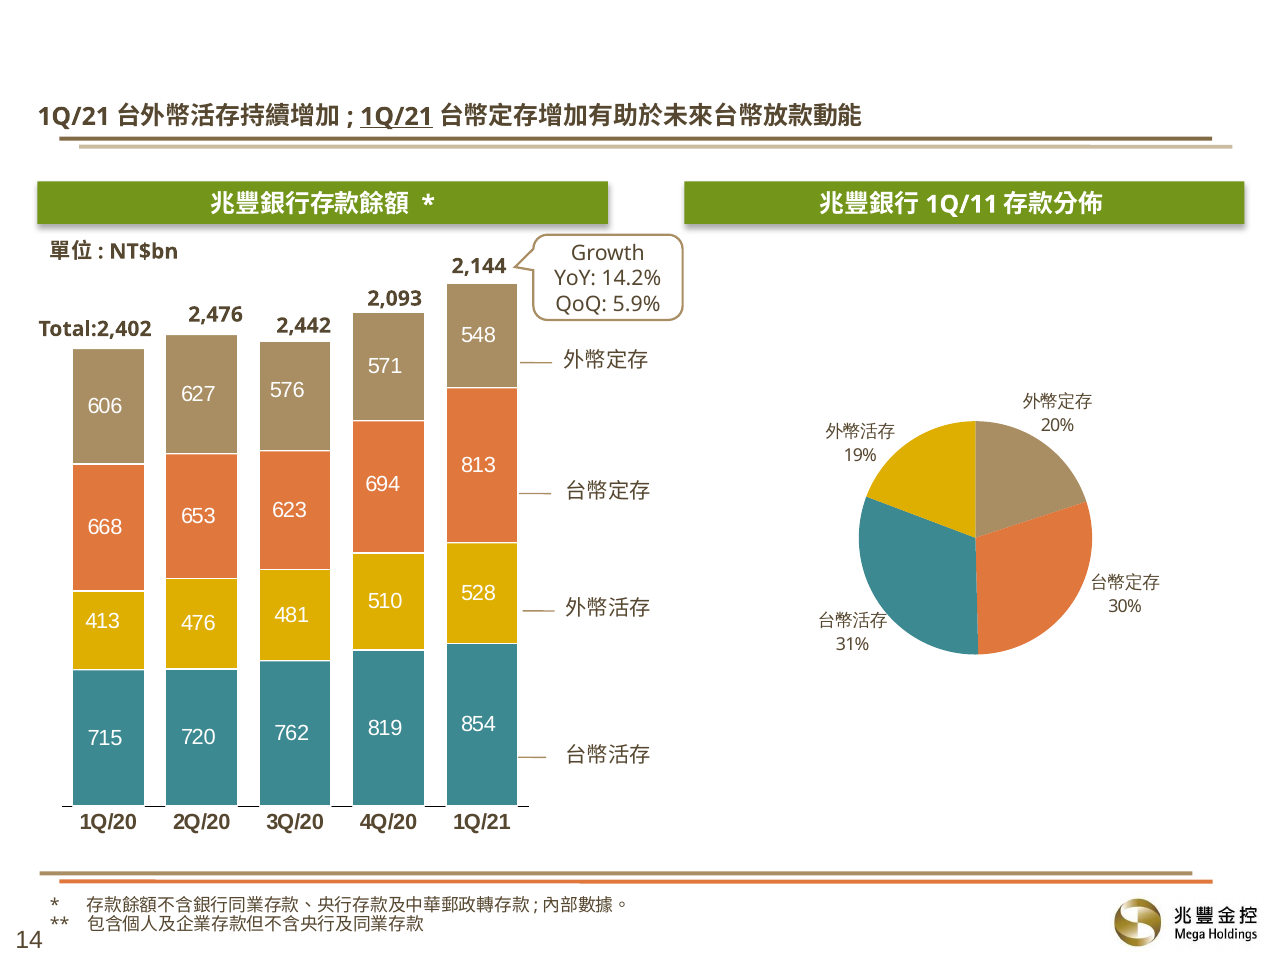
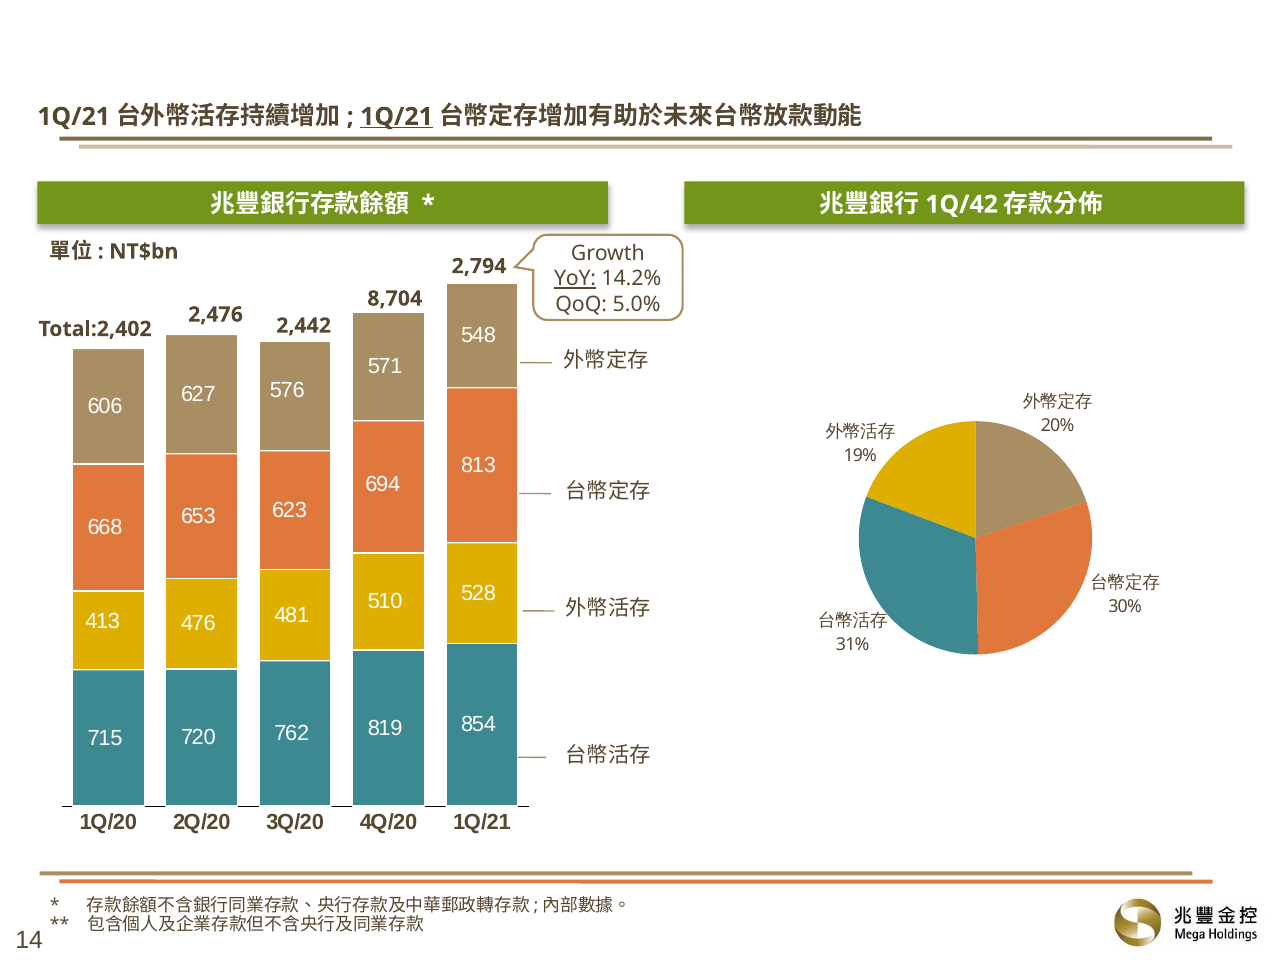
1Q/11: 1Q/11 -> 1Q/42 (962, 204)
2,144: 2,144 -> 2,794 (479, 266)
YoY underline: none -> present (575, 279)
2,093: 2,093 -> 8,704 (395, 299)
5.9%: 5.9% -> 5.0% (637, 304)
